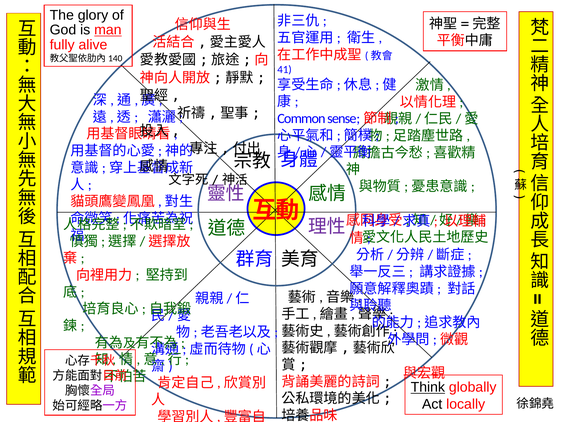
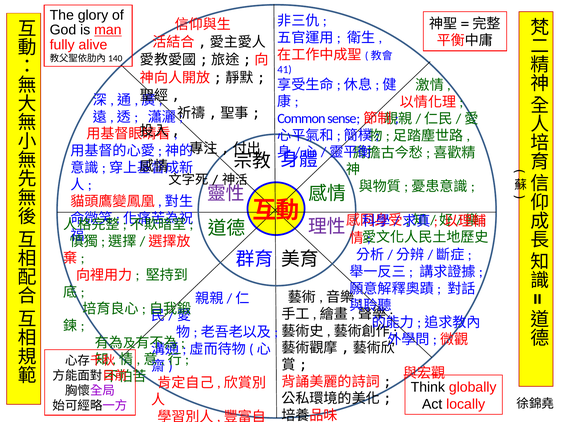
Think underline: present -> none (428, 387)
